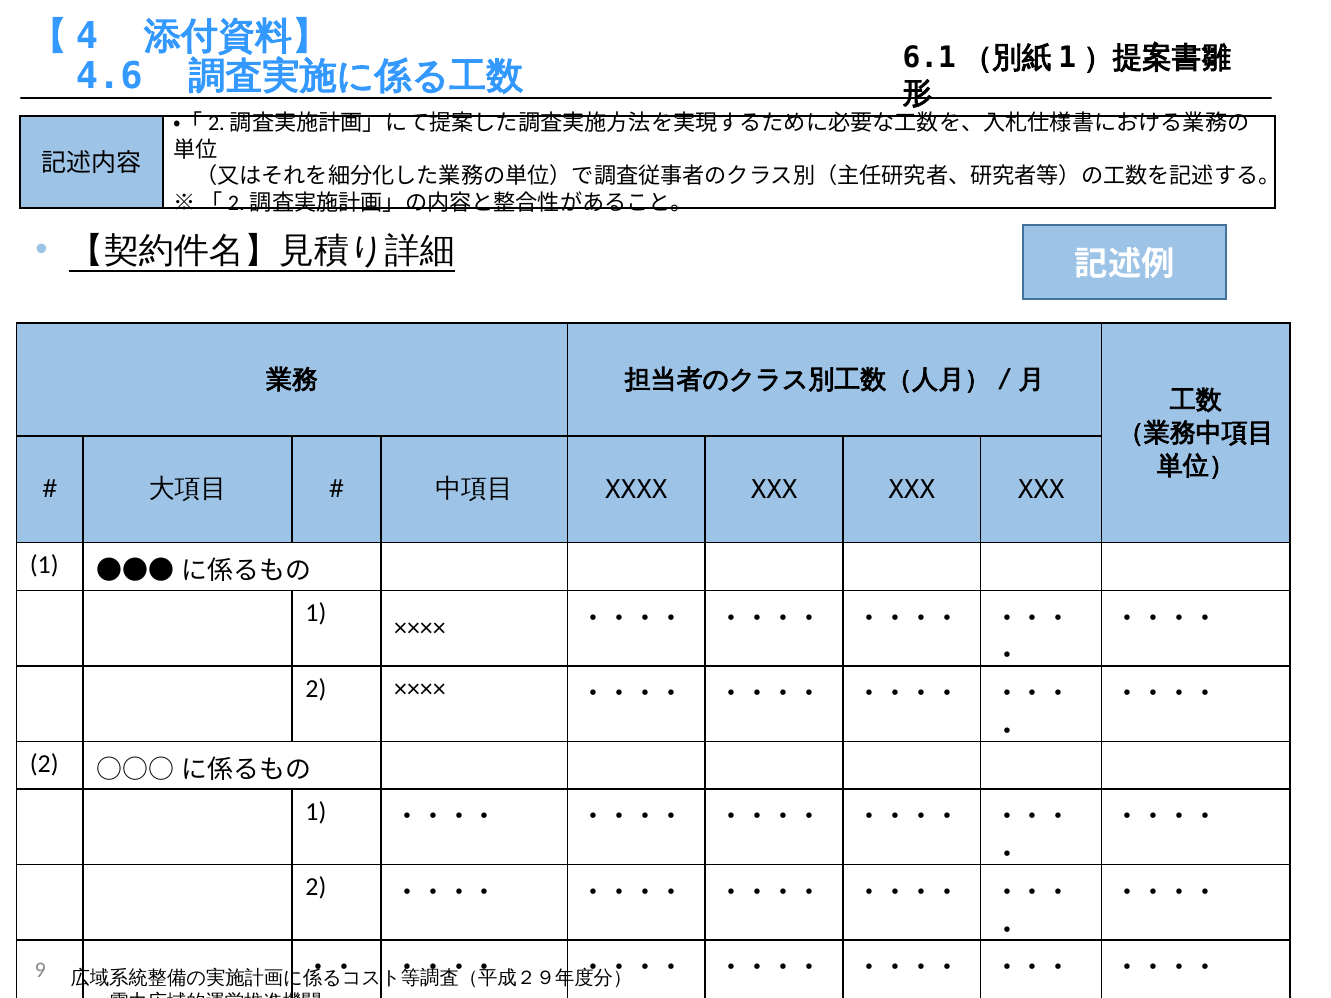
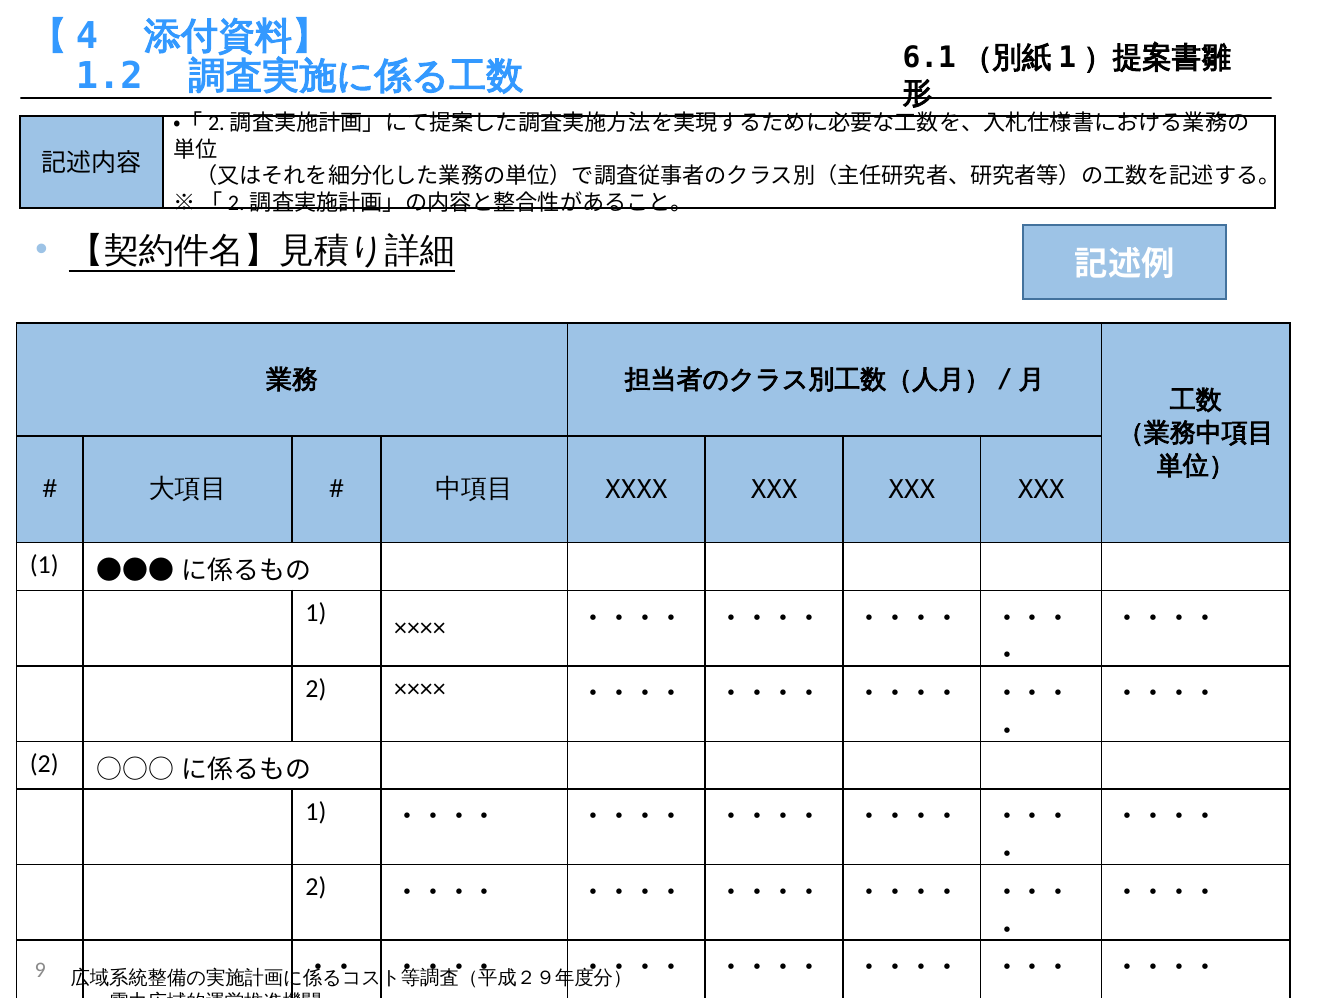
4.6: 4.6 -> 1.2 (109, 76)
